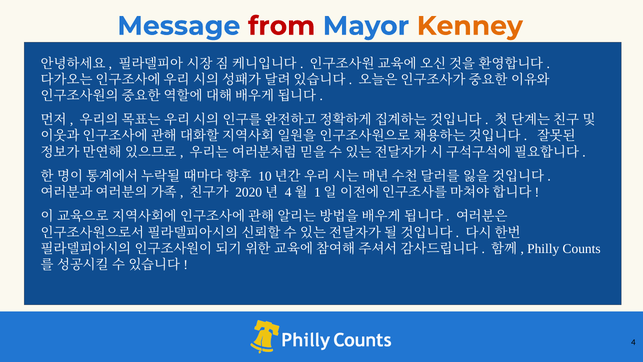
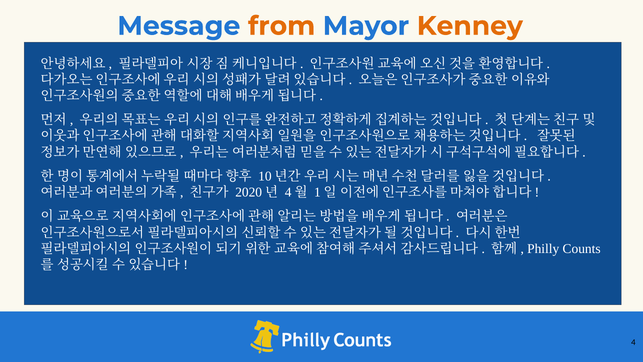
from colour: red -> orange (282, 26)
